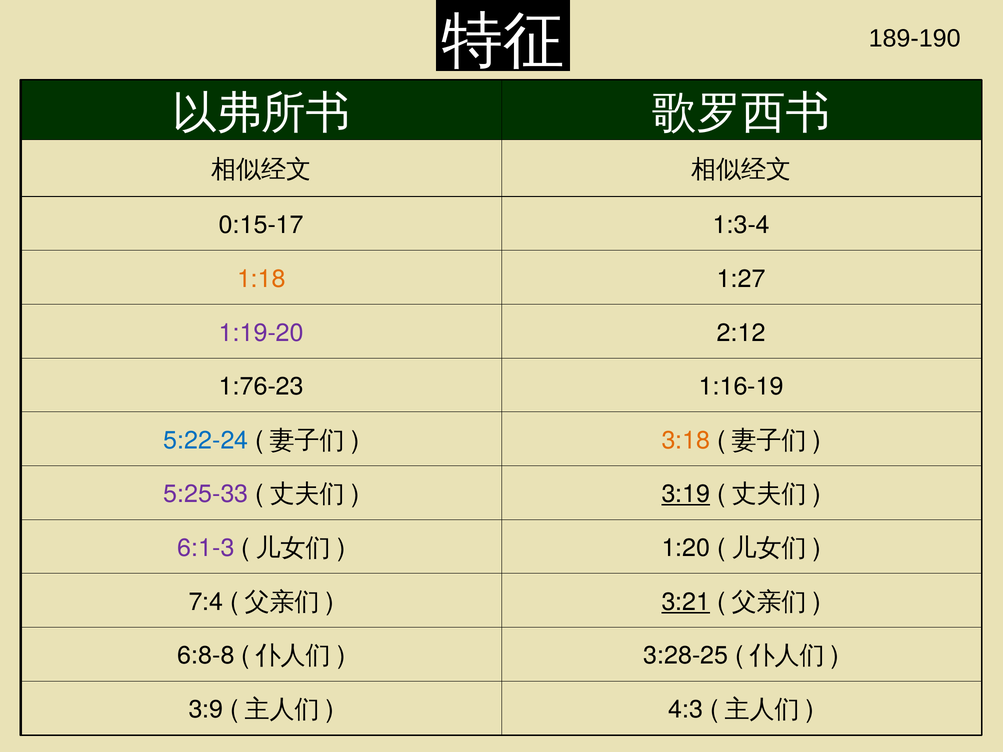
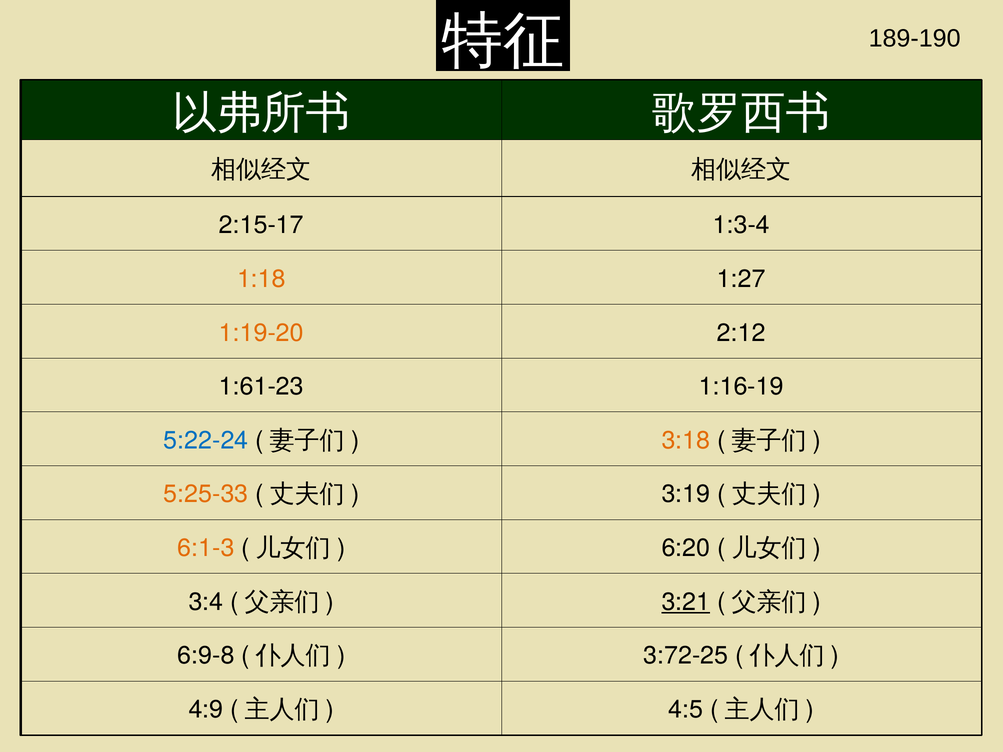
0:15-17: 0:15-17 -> 2:15-17 (261, 225)
1:19-20 colour: purple -> orange (261, 333)
1:76-23: 1:76-23 -> 1:61-23 (261, 387)
5:25-33 colour: purple -> orange (206, 494)
3:19 underline: present -> none (686, 494)
6:1-3 colour: purple -> orange (206, 548)
1:20: 1:20 -> 6:20 (686, 548)
7:4: 7:4 -> 3:4 (206, 602)
6:8-8: 6:8-8 -> 6:9-8 (206, 656)
3:28-25: 3:28-25 -> 3:72-25 (686, 656)
3:9: 3:9 -> 4:9 (206, 710)
4:3: 4:3 -> 4:5 (686, 710)
